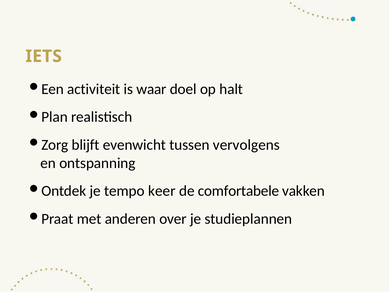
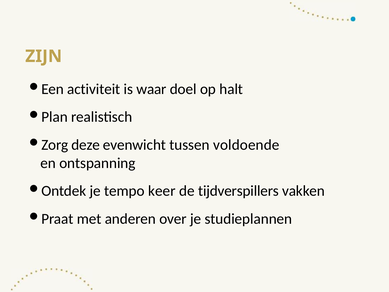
IETS: IETS -> ZIJN (44, 56)
blijft: blijft -> deze (86, 145)
vervolgens: vervolgens -> voldoende (246, 145)
comfortabele: comfortabele -> tijdverspillers (238, 191)
